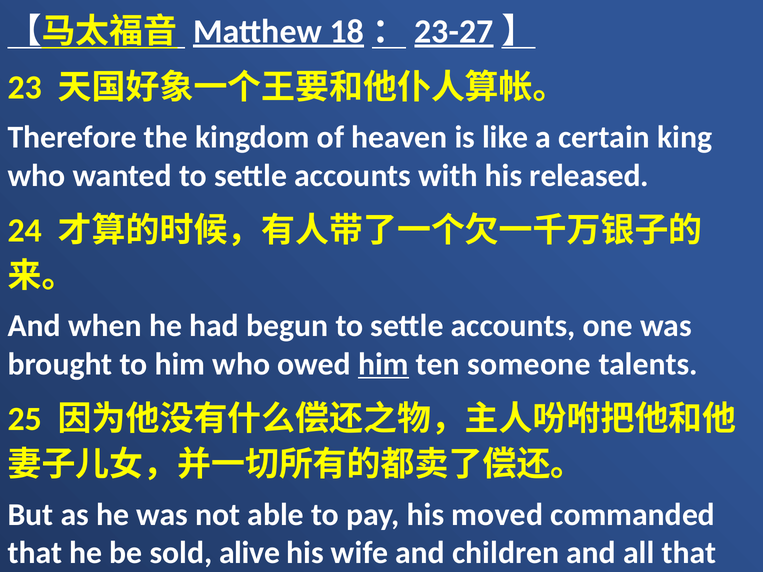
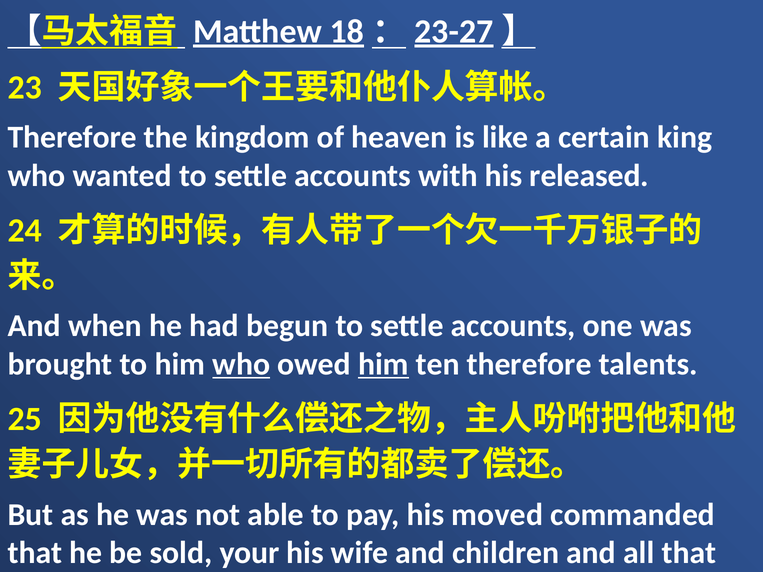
who underline: none -> present (241, 364)
ten someone: someone -> therefore (529, 364)
alive: alive -> your (249, 553)
